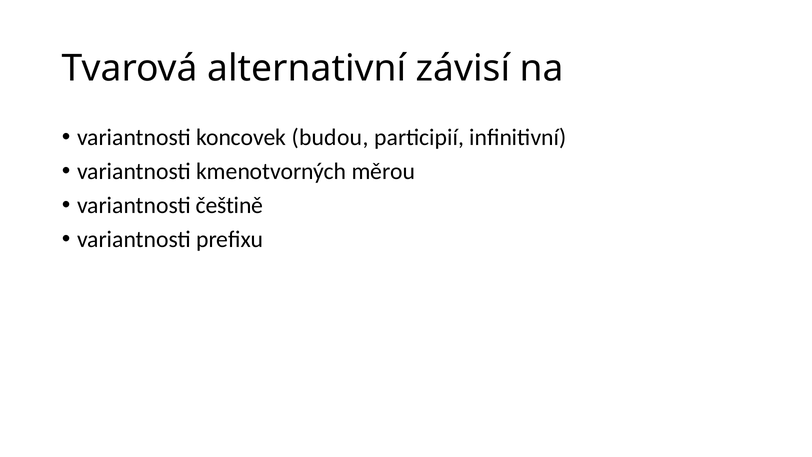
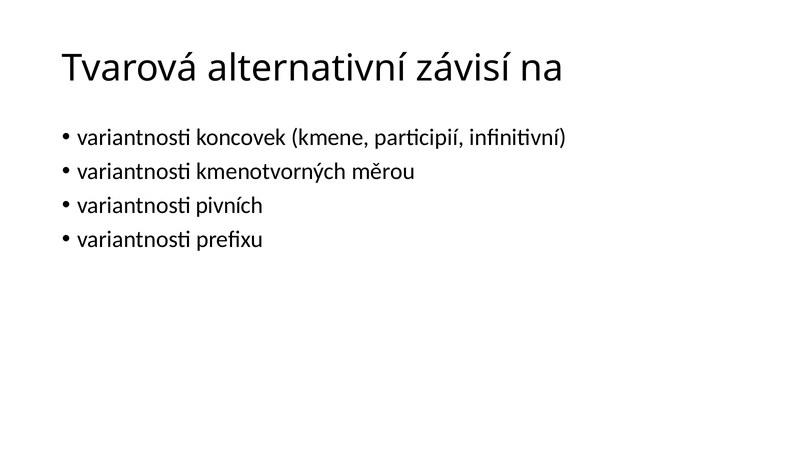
budou: budou -> kmene (330, 137)
češtině: češtině -> pivních (229, 205)
